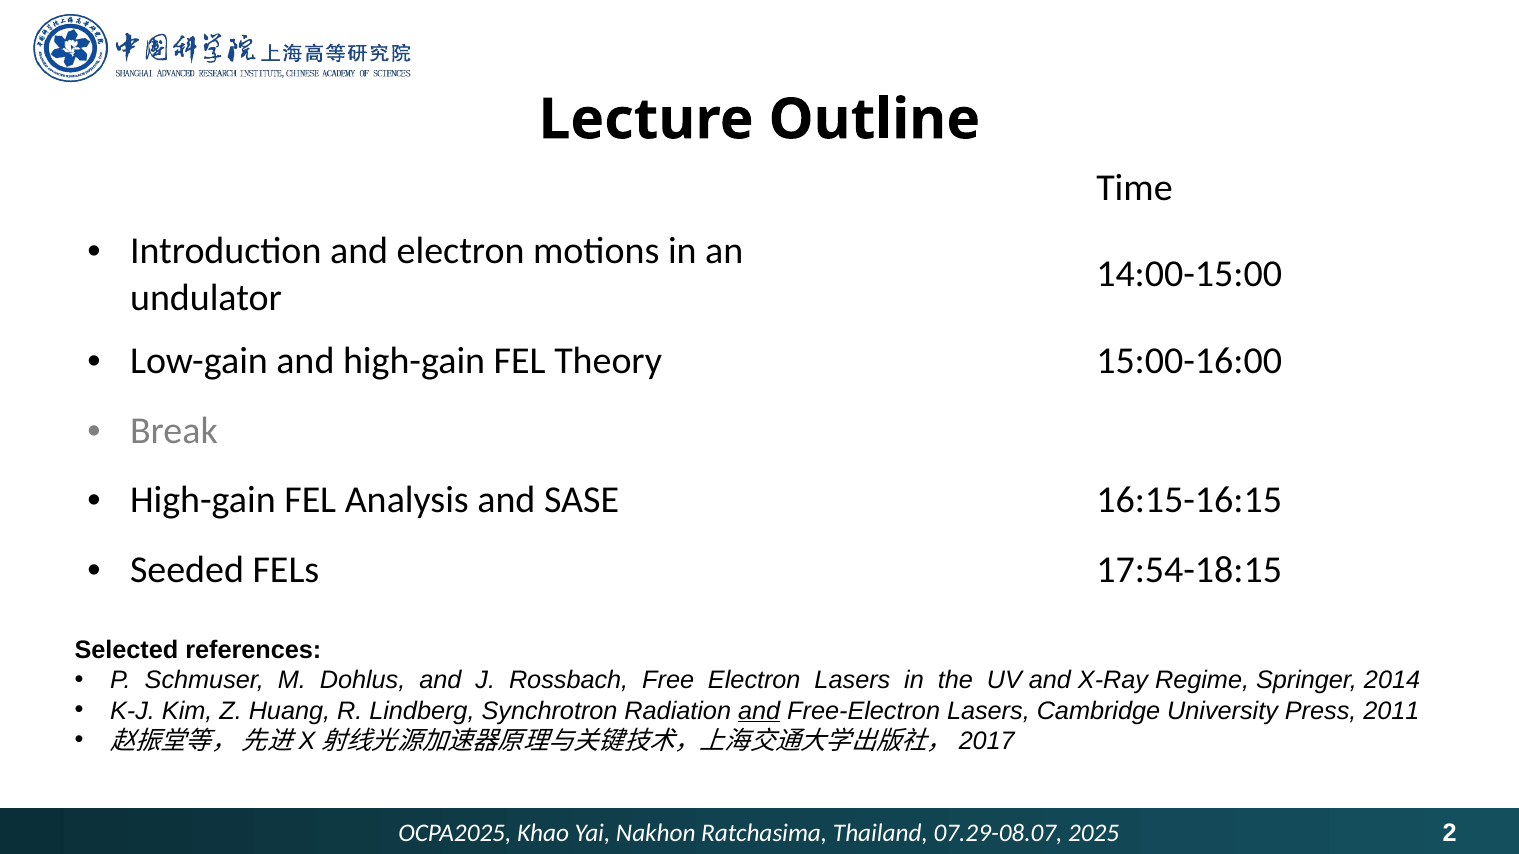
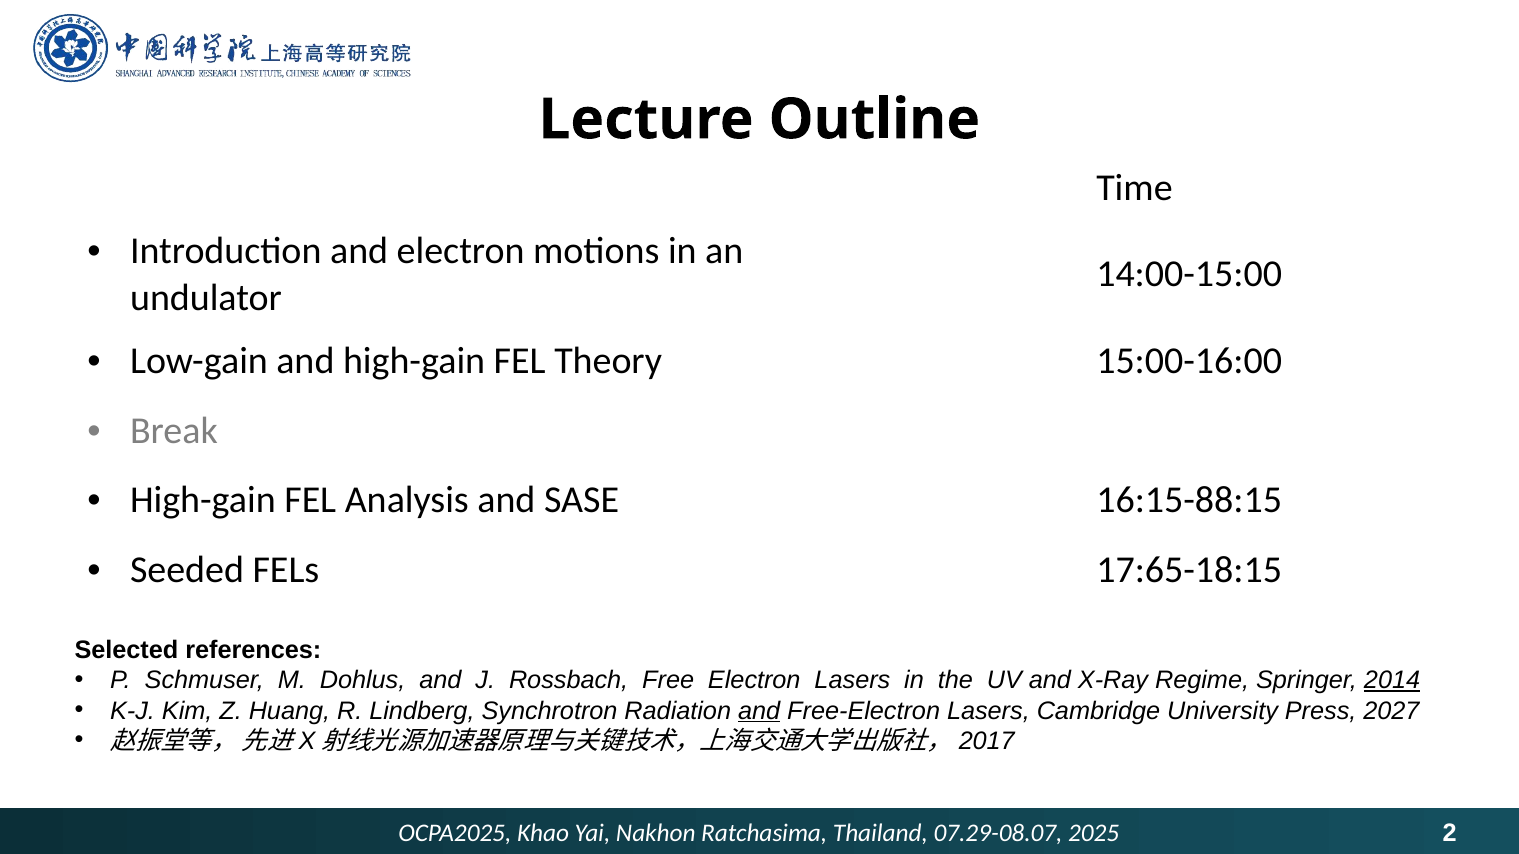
16:15-16:15: 16:15-16:15 -> 16:15-88:15 (1189, 500)
17:54-18:15: 17:54-18:15 -> 17:65-18:15 (1189, 570)
2014 underline: none -> present (1392, 681)
2011: 2011 -> 2027 (1391, 711)
